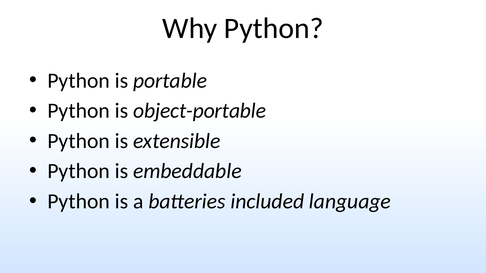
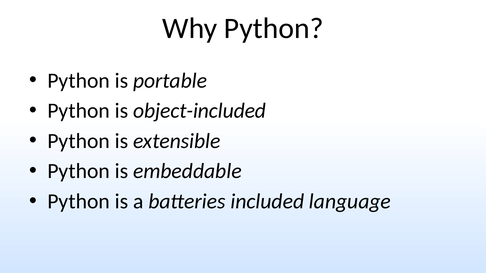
object-portable: object-portable -> object-included (200, 111)
